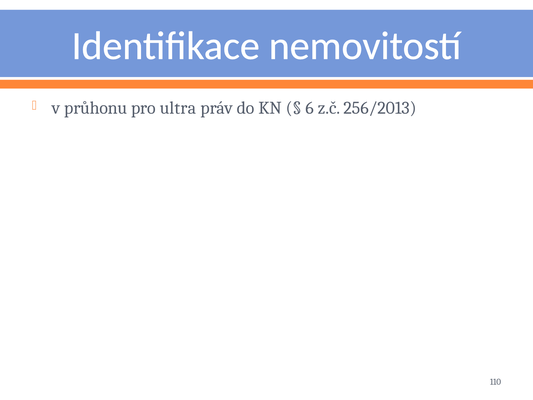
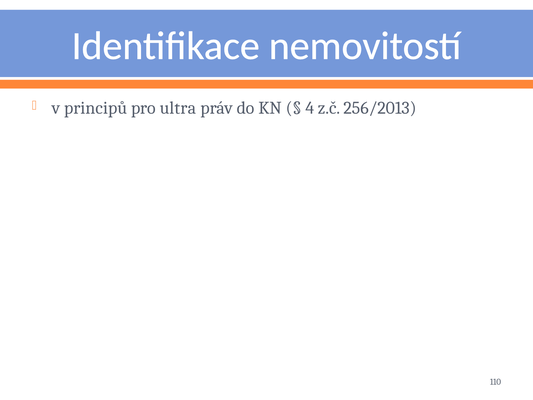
průhonu: průhonu -> principů (96, 108)
6: 6 -> 4 (310, 108)
